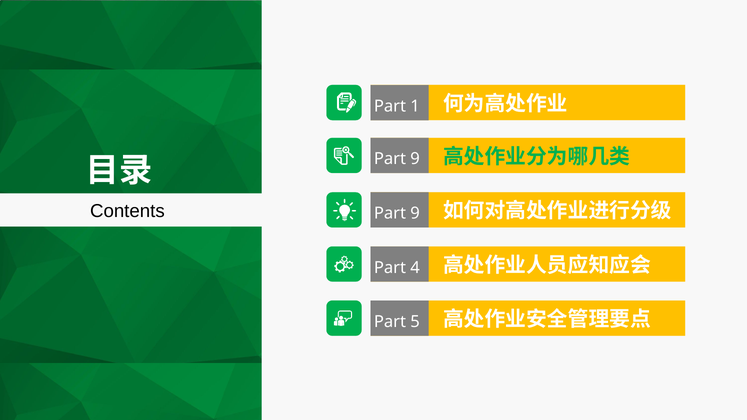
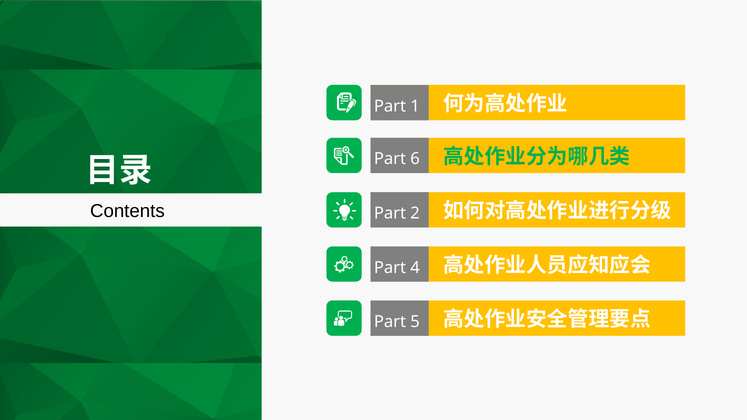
9: 9 -> 6 (415, 159)
9: 9 -> 2 (415, 213)
